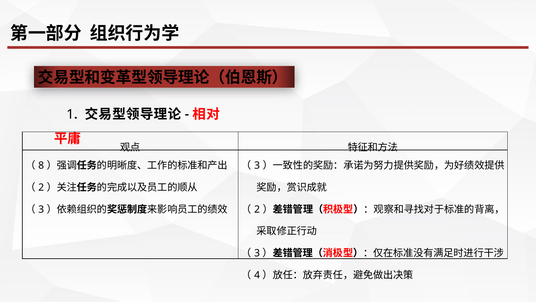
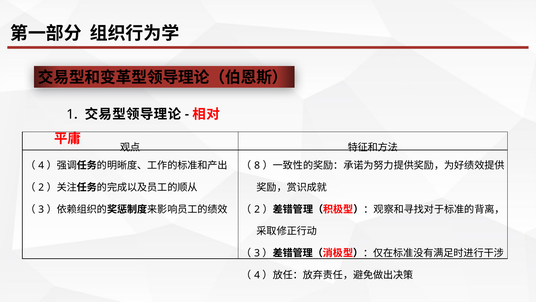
8: 8 -> 4 (41, 165)
3: 3 -> 8 (257, 165)
